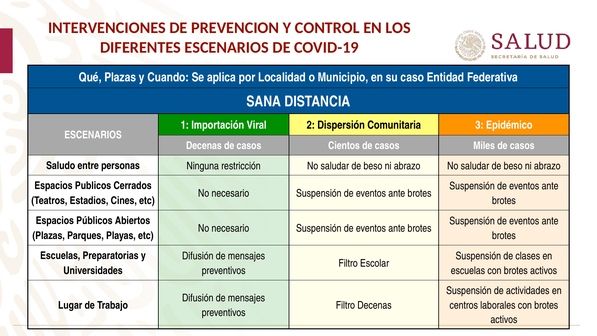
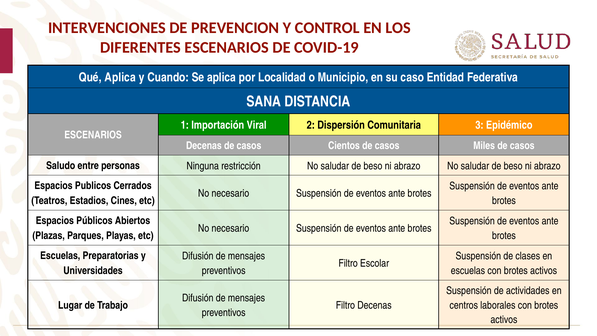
Qué Plazas: Plazas -> Aplica (120, 77)
